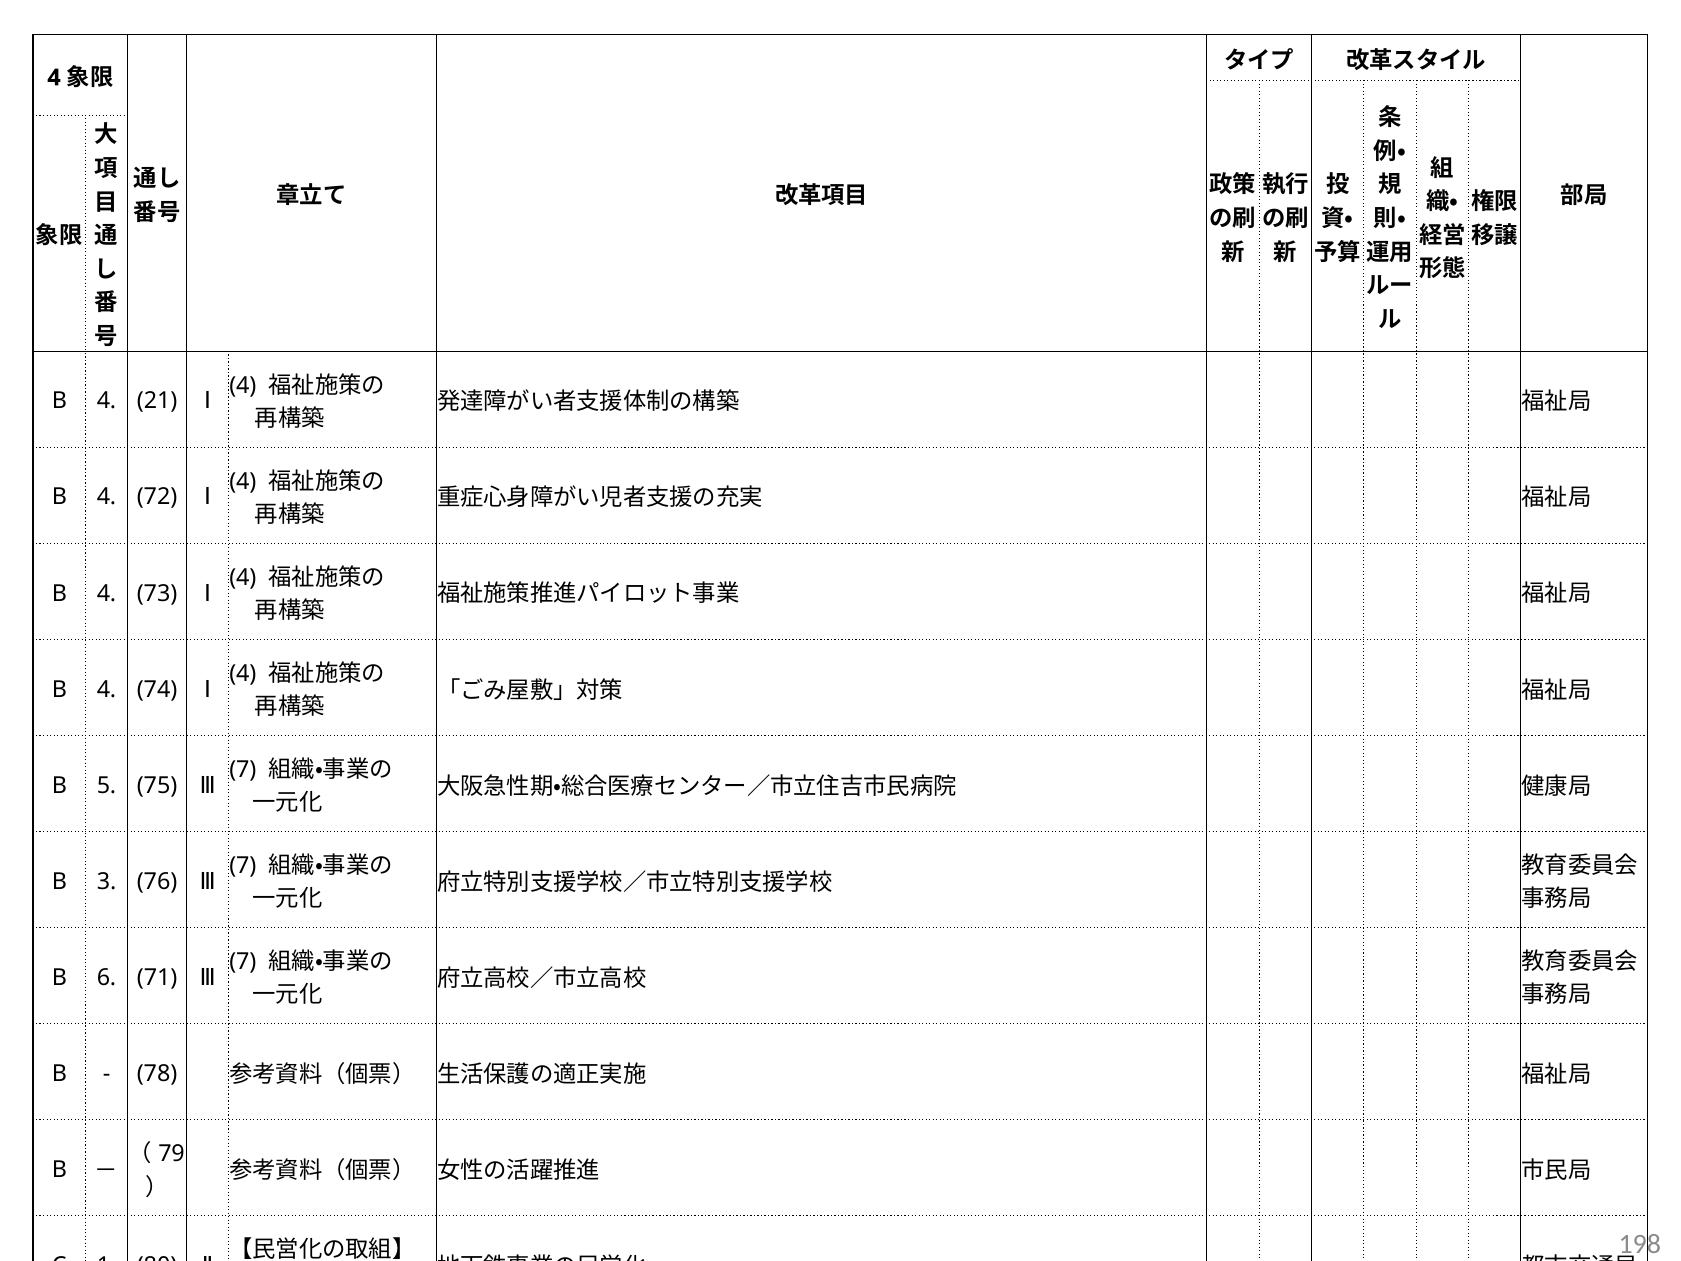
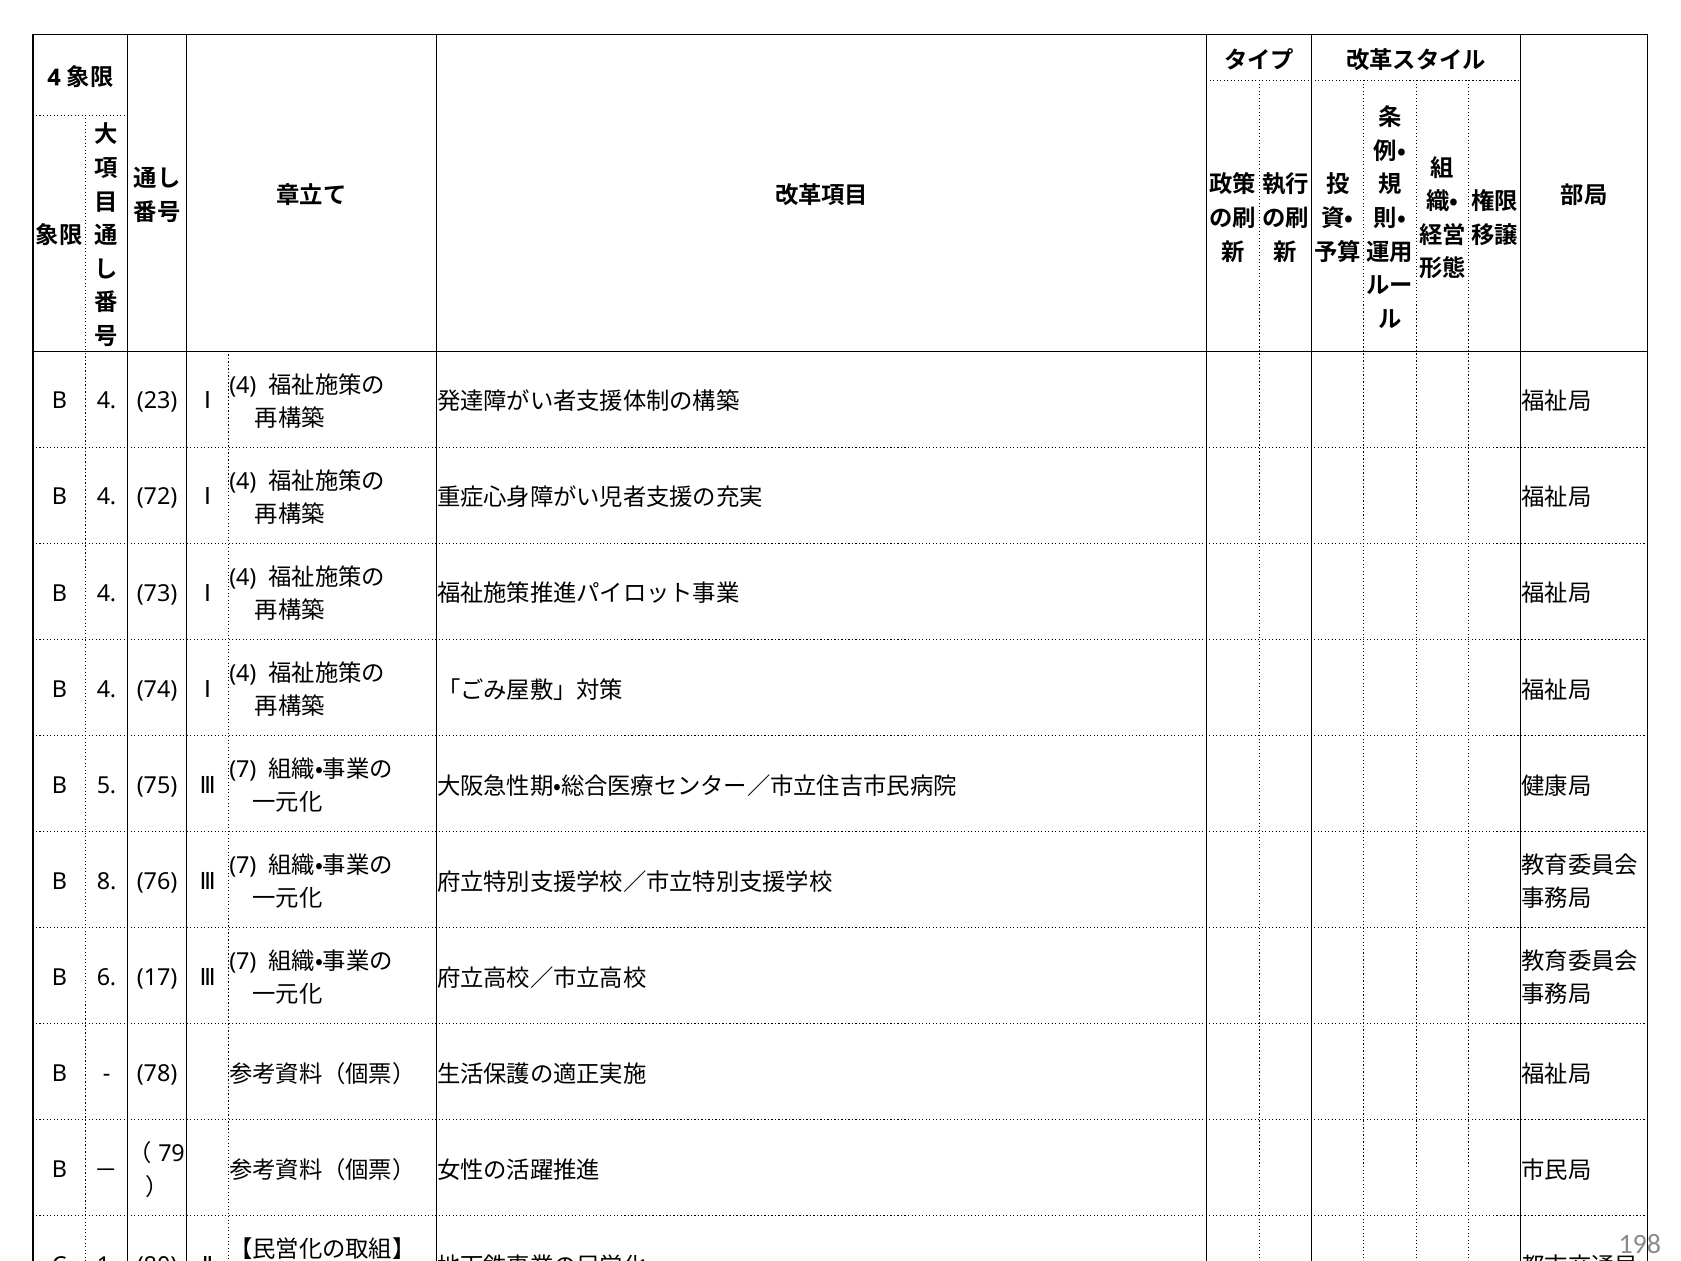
21: 21 -> 23 (157, 401)
3: 3 -> 8 (107, 881)
71: 71 -> 17 (157, 977)
